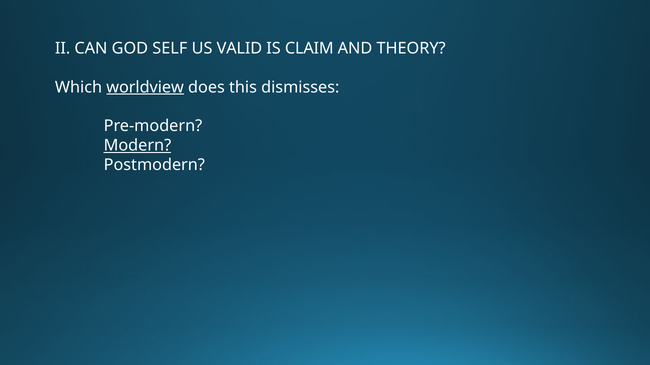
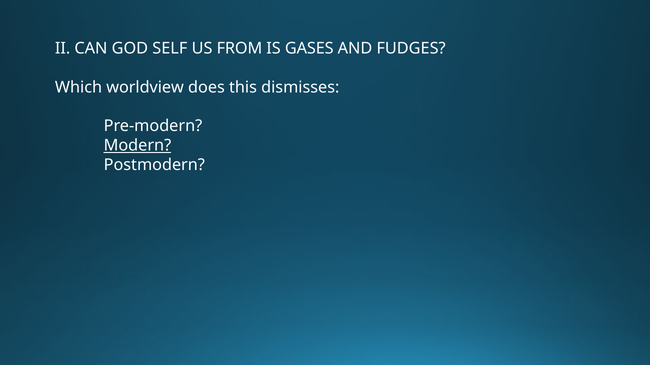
VALID: VALID -> FROM (239, 48)
CLAIM: CLAIM -> GASES (309, 48)
THEORY: THEORY -> FUDGES (411, 48)
worldview underline: present -> none (145, 87)
